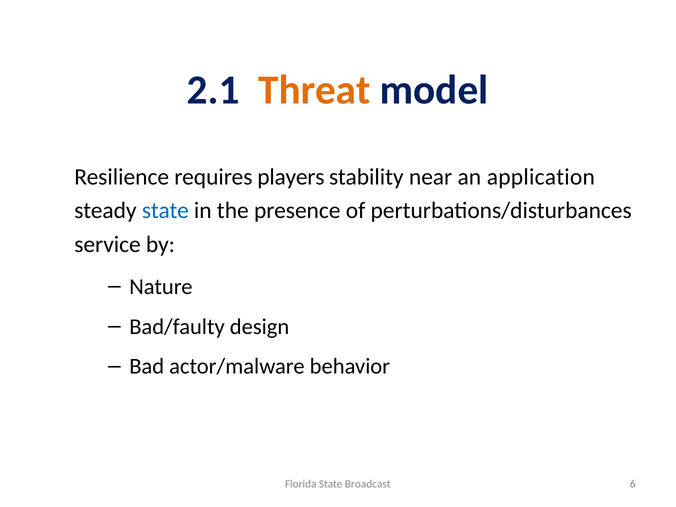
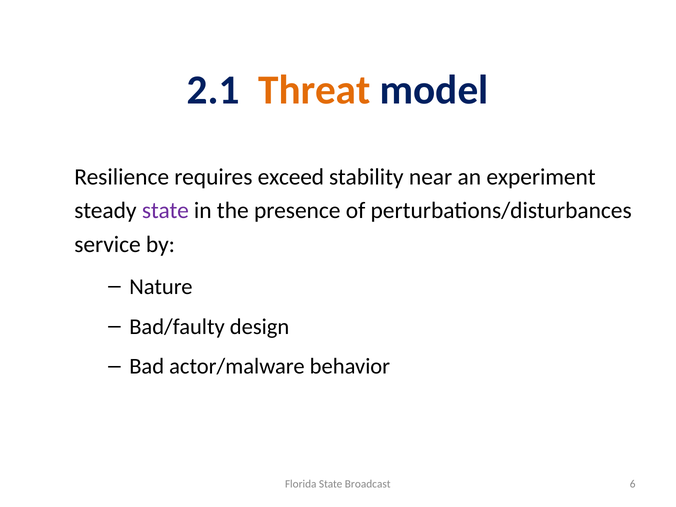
players: players -> exceed (291, 177)
application: application -> experiment (541, 177)
state colour: blue -> purple (165, 211)
